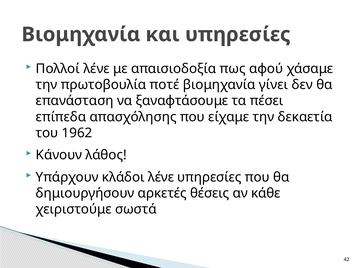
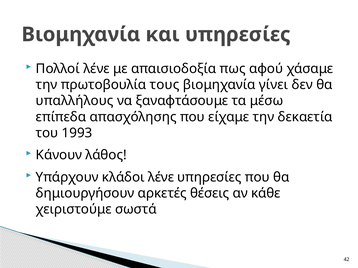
ποτέ: ποτέ -> τους (165, 85)
επανάσταση: επανάσταση -> υπαλλήλους (75, 101)
πέσει: πέσει -> μέσω (267, 101)
1962: 1962 -> 1993 (77, 133)
